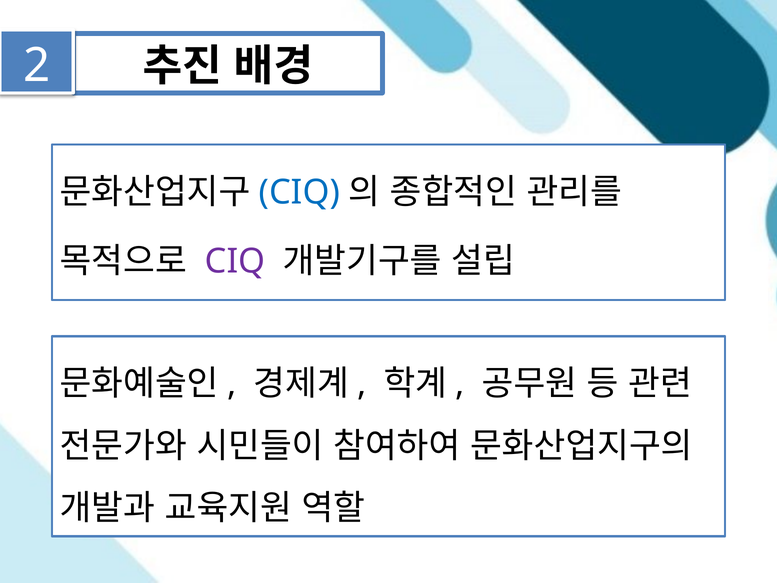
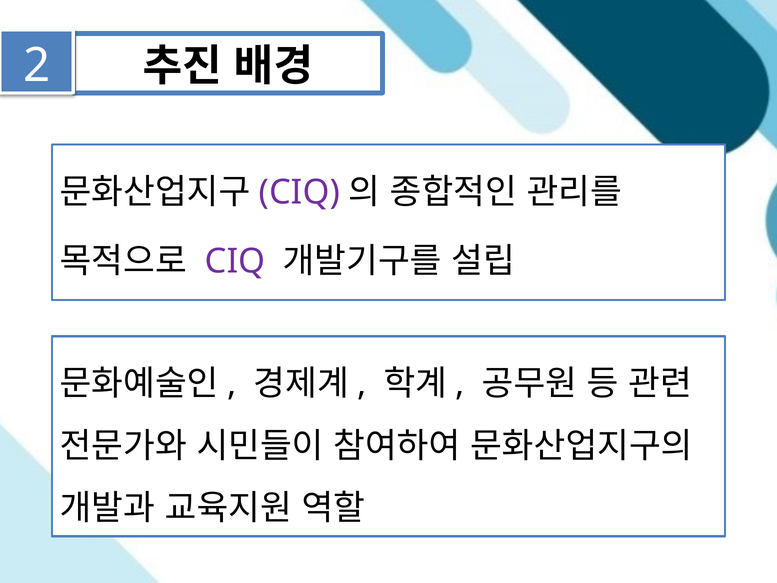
CIQ colour: blue -> purple (299, 192)
